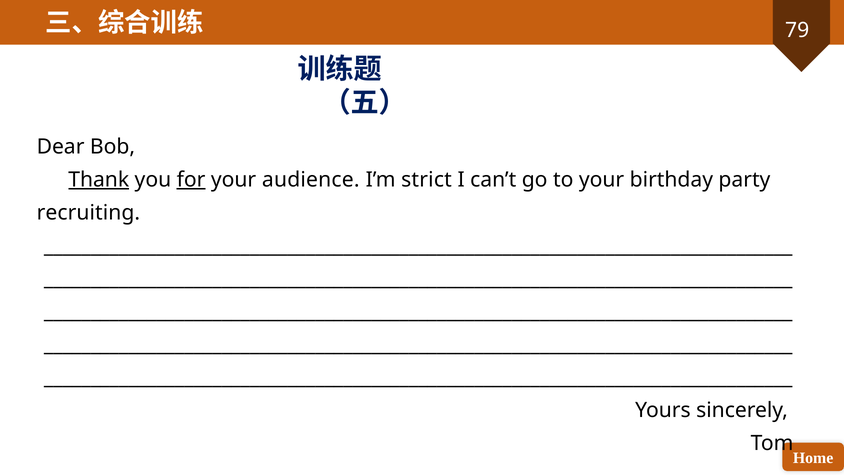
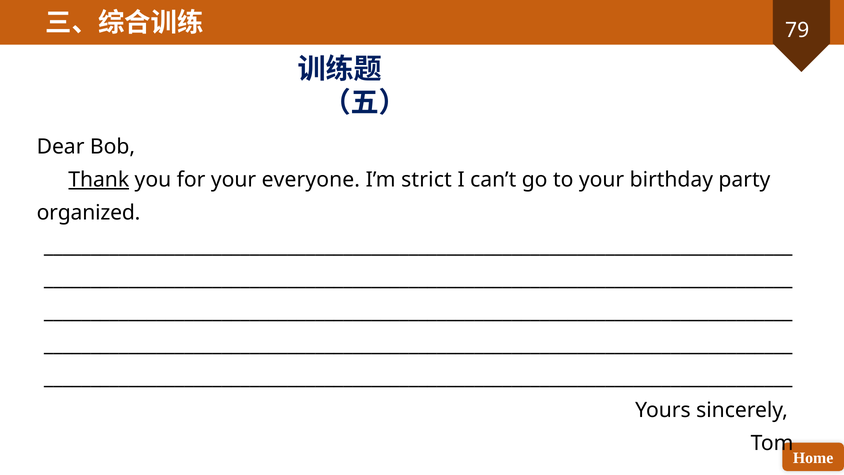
for underline: present -> none (191, 180)
audience: audience -> everyone (311, 180)
recruiting: recruiting -> organized (89, 213)
